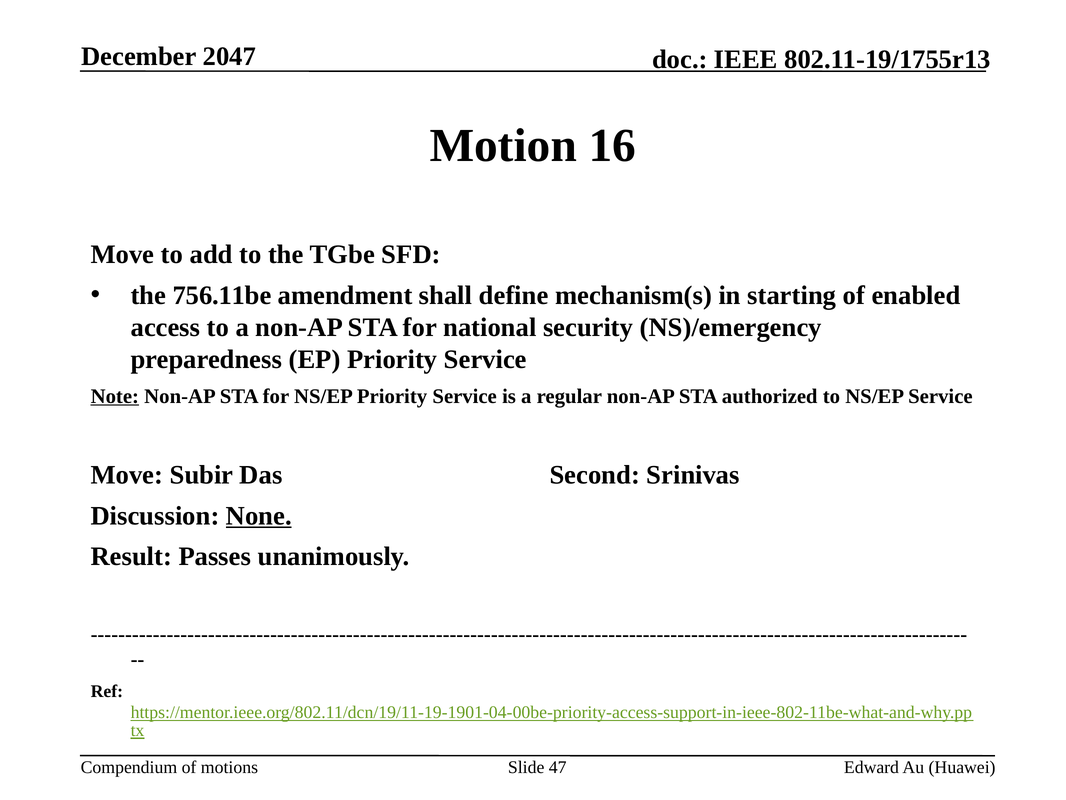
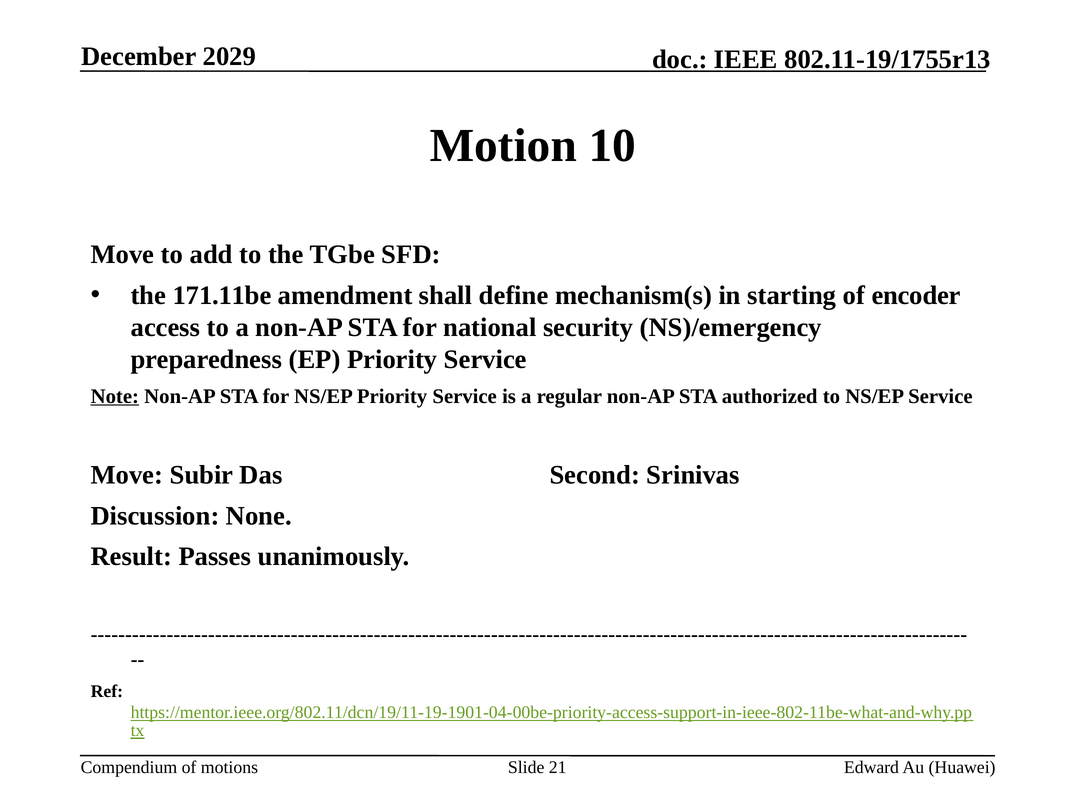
2047: 2047 -> 2029 (229, 57)
16: 16 -> 10 (612, 145)
756.11be: 756.11be -> 171.11be (222, 295)
enabled: enabled -> encoder (916, 295)
None underline: present -> none (259, 515)
47: 47 -> 21 (558, 767)
